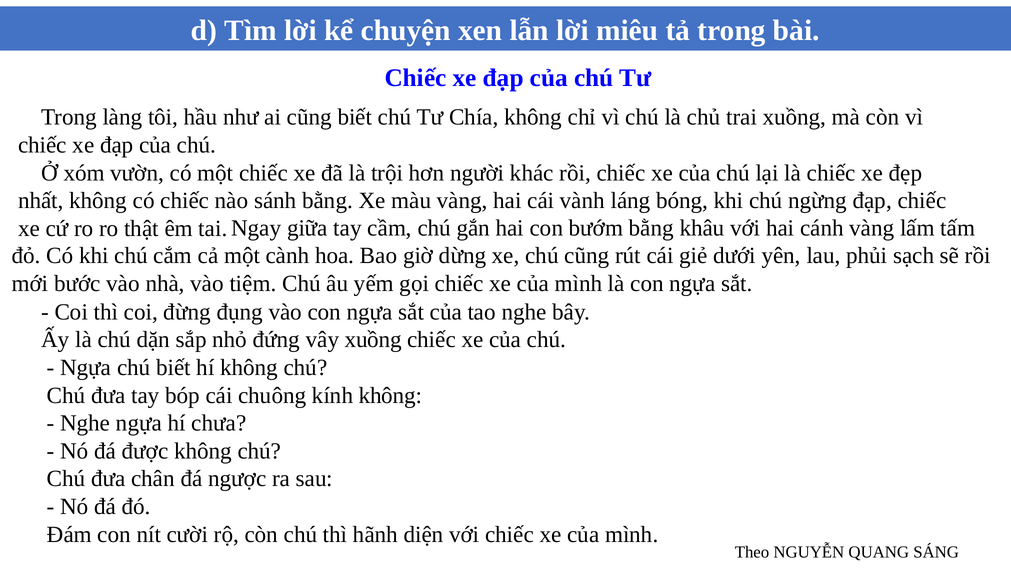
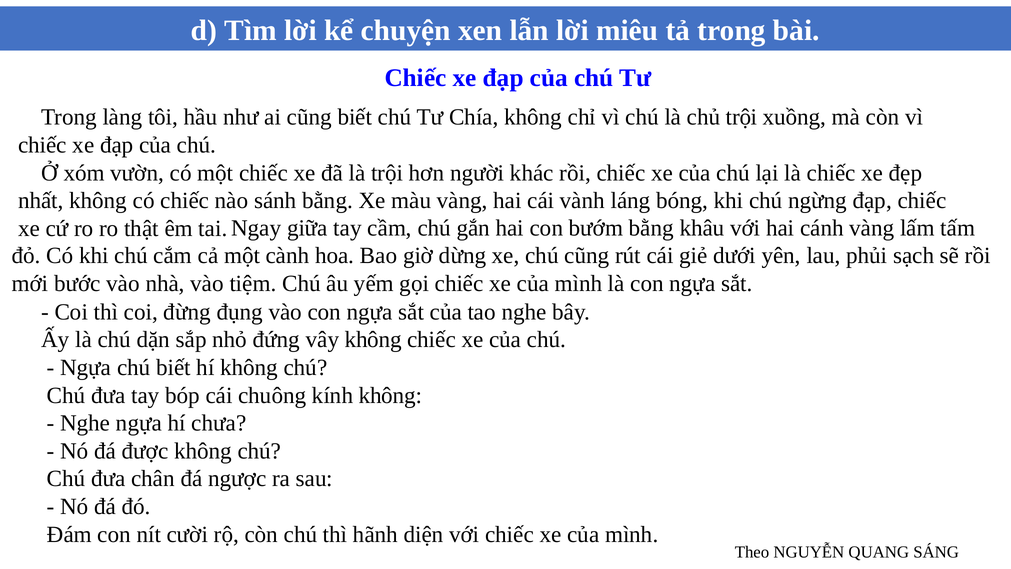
chủ trai: trai -> trội (742, 117)
vây xuồng: xuồng -> không (373, 340)
